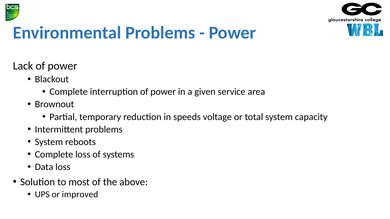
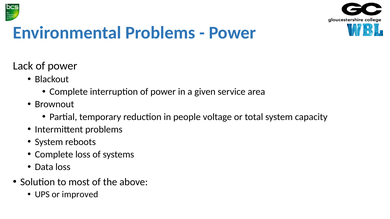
speeds: speeds -> people (187, 117)
